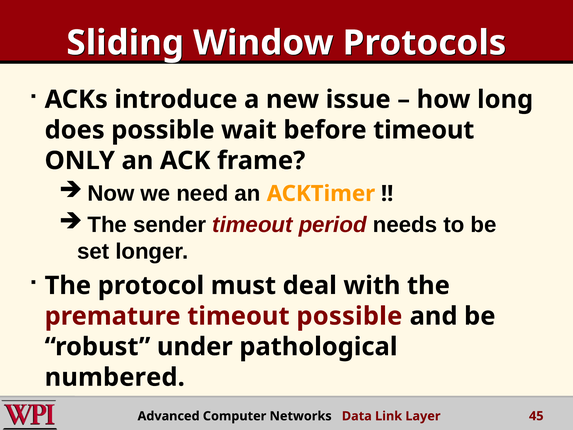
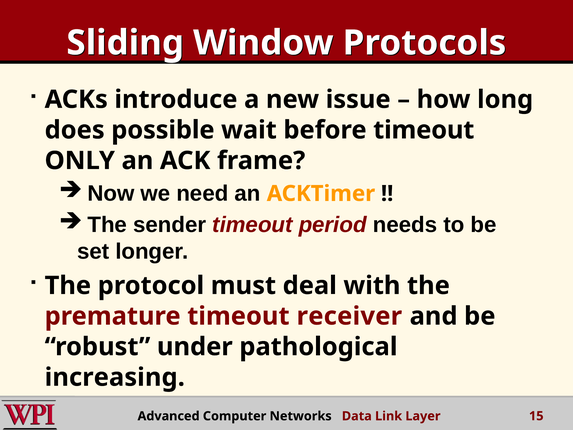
timeout possible: possible -> receiver (349, 316)
numbered: numbered -> increasing (115, 377)
45: 45 -> 15 (536, 416)
